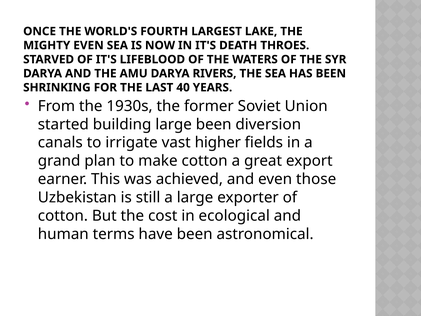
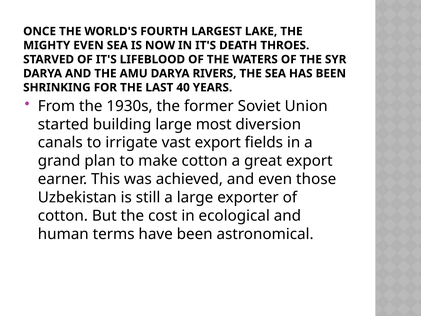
large been: been -> most (214, 124)
vast higher: higher -> export (218, 143)
